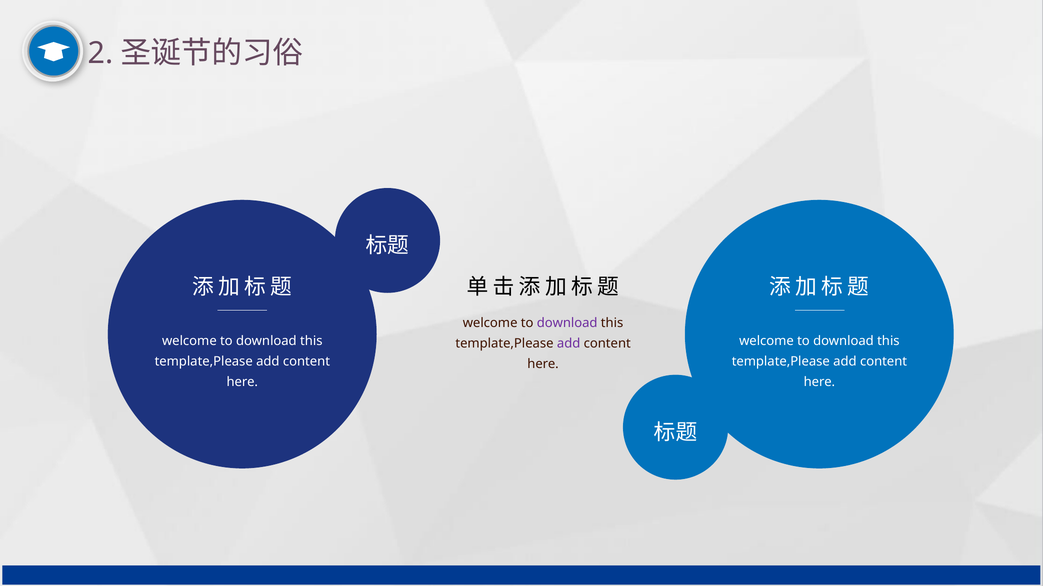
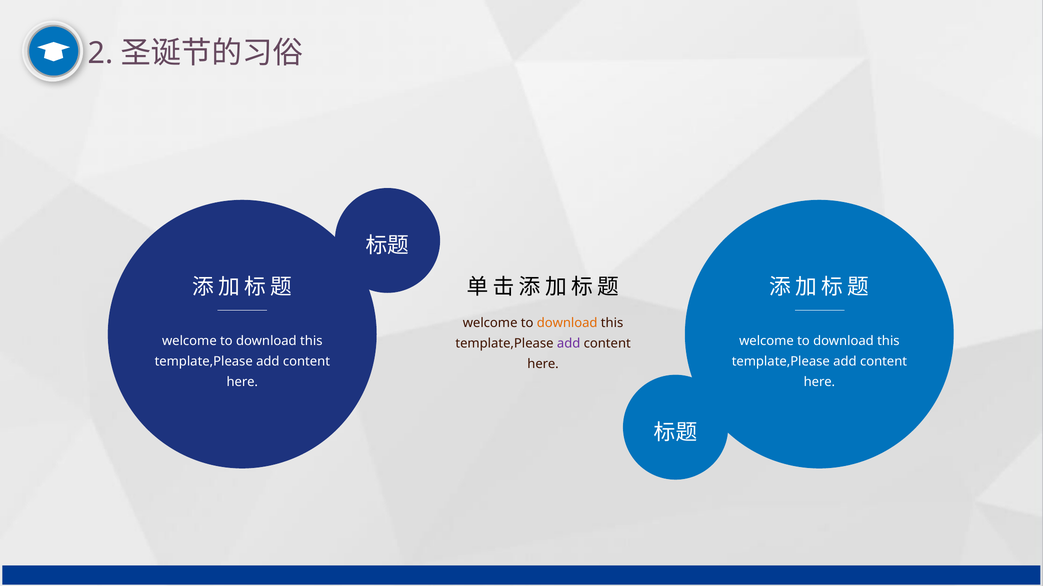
download colour: purple -> orange (567, 324)
